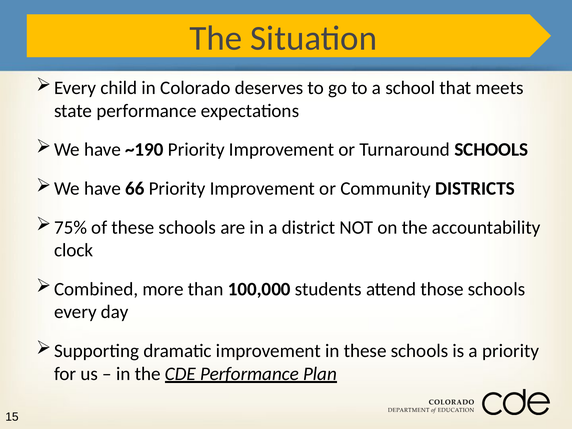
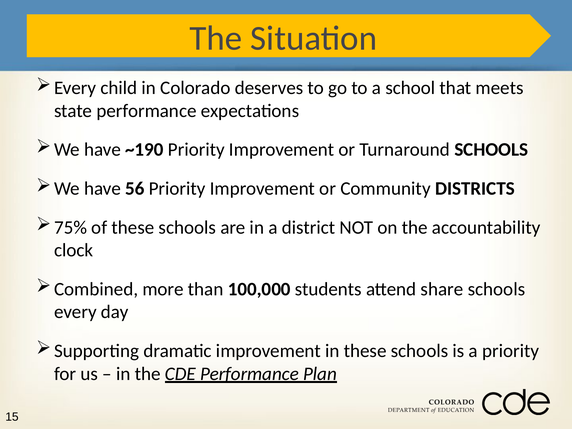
66: 66 -> 56 (135, 189)
those: those -> share (442, 289)
